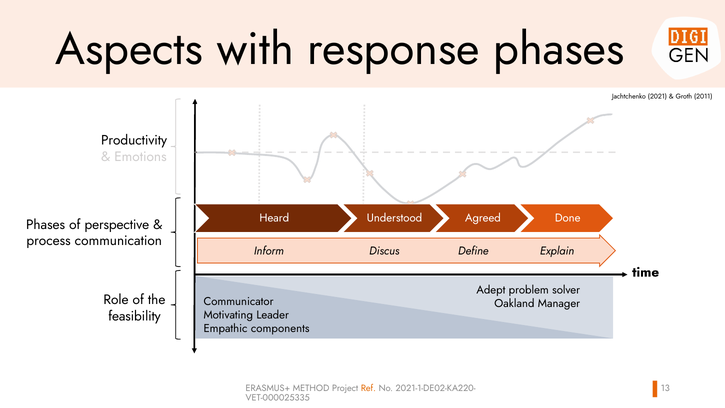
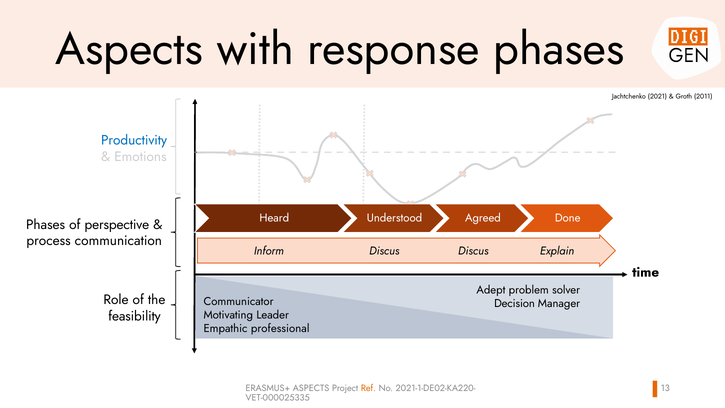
Productivity colour: black -> blue (134, 140)
Discus Define: Define -> Discus (473, 251)
Oakland: Oakland -> Decision (515, 303)
components: components -> professional (280, 328)
ERASMUS+ METHOD: METHOD -> ASPECTS (311, 388)
